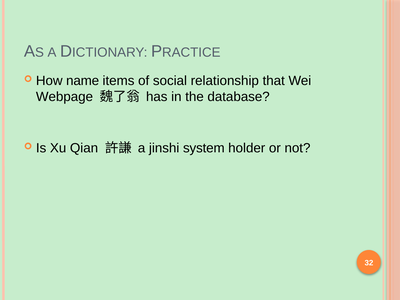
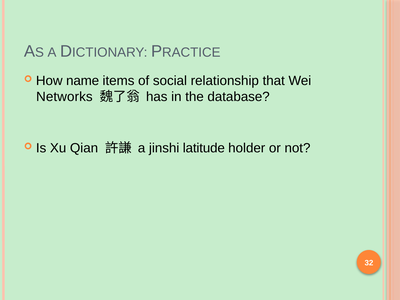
Webpage: Webpage -> Networks (64, 97)
system: system -> latitude (204, 148)
